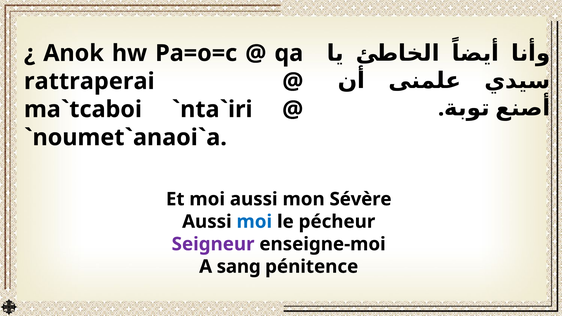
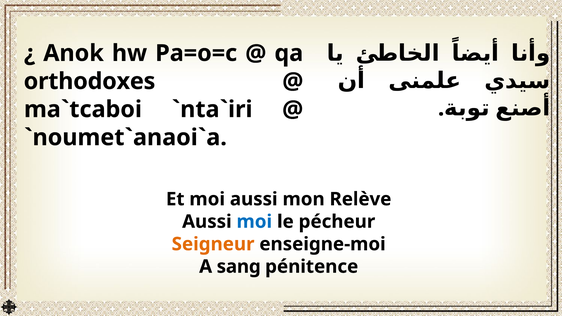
rattraperai: rattraperai -> orthodoxes (90, 81)
Sévère: Sévère -> Relève (360, 199)
Seigneur colour: purple -> orange (213, 244)
